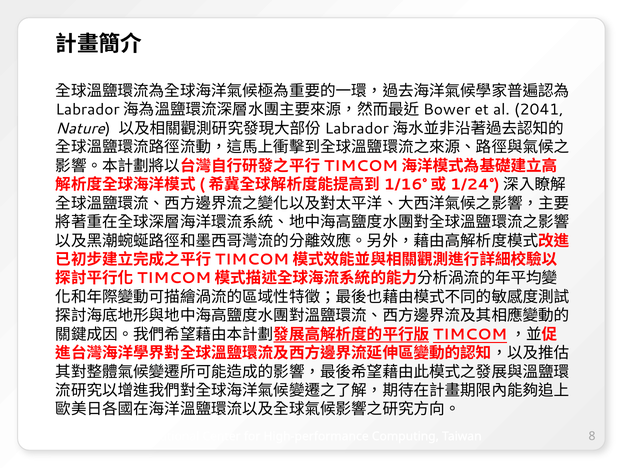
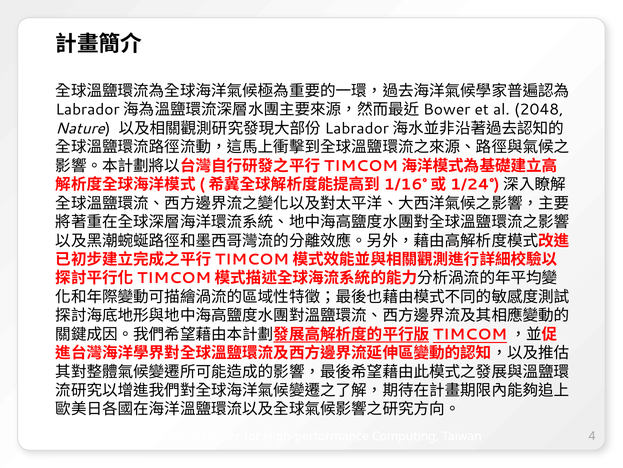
2041: 2041 -> 2048 (539, 110)
8: 8 -> 4 (592, 435)
